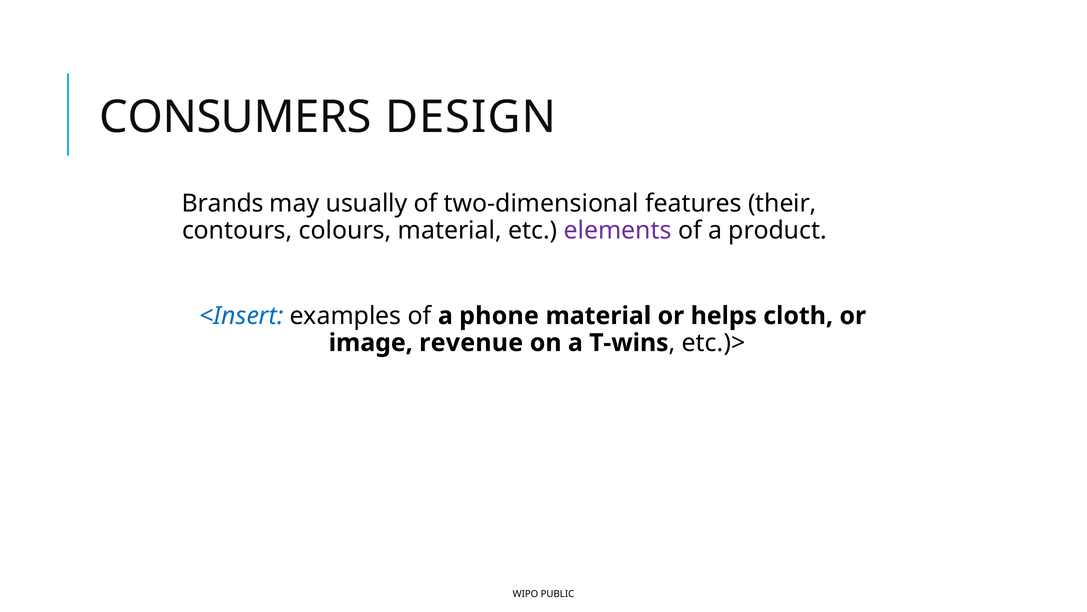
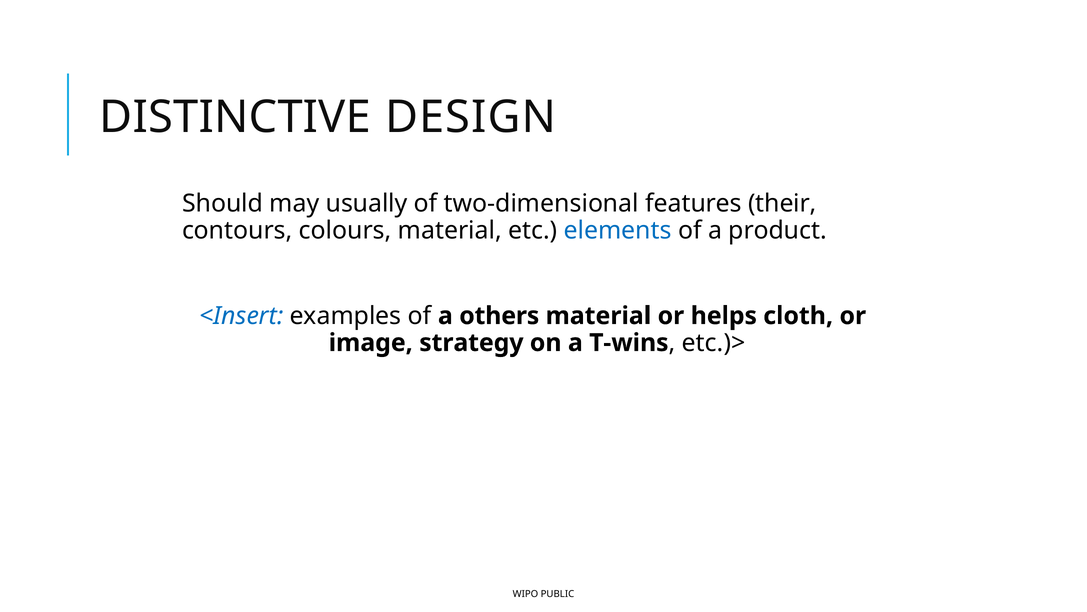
CONSUMERS: CONSUMERS -> DISTINCTIVE (235, 117)
Brands: Brands -> Should (223, 203)
elements colour: purple -> blue (618, 230)
phone: phone -> others (499, 316)
revenue: revenue -> strategy (471, 342)
